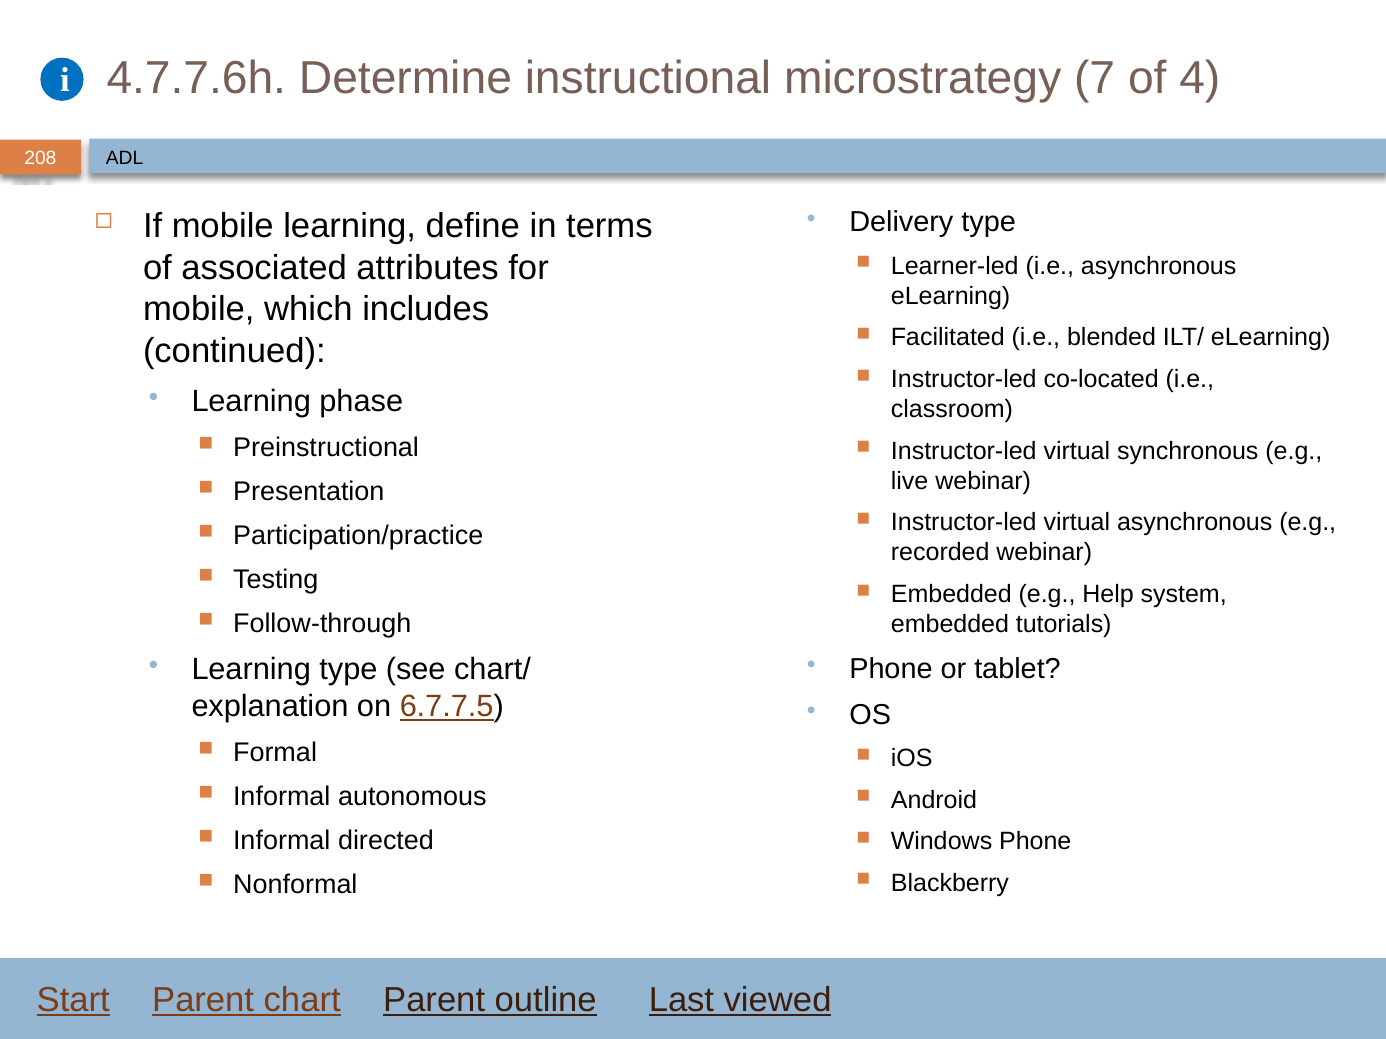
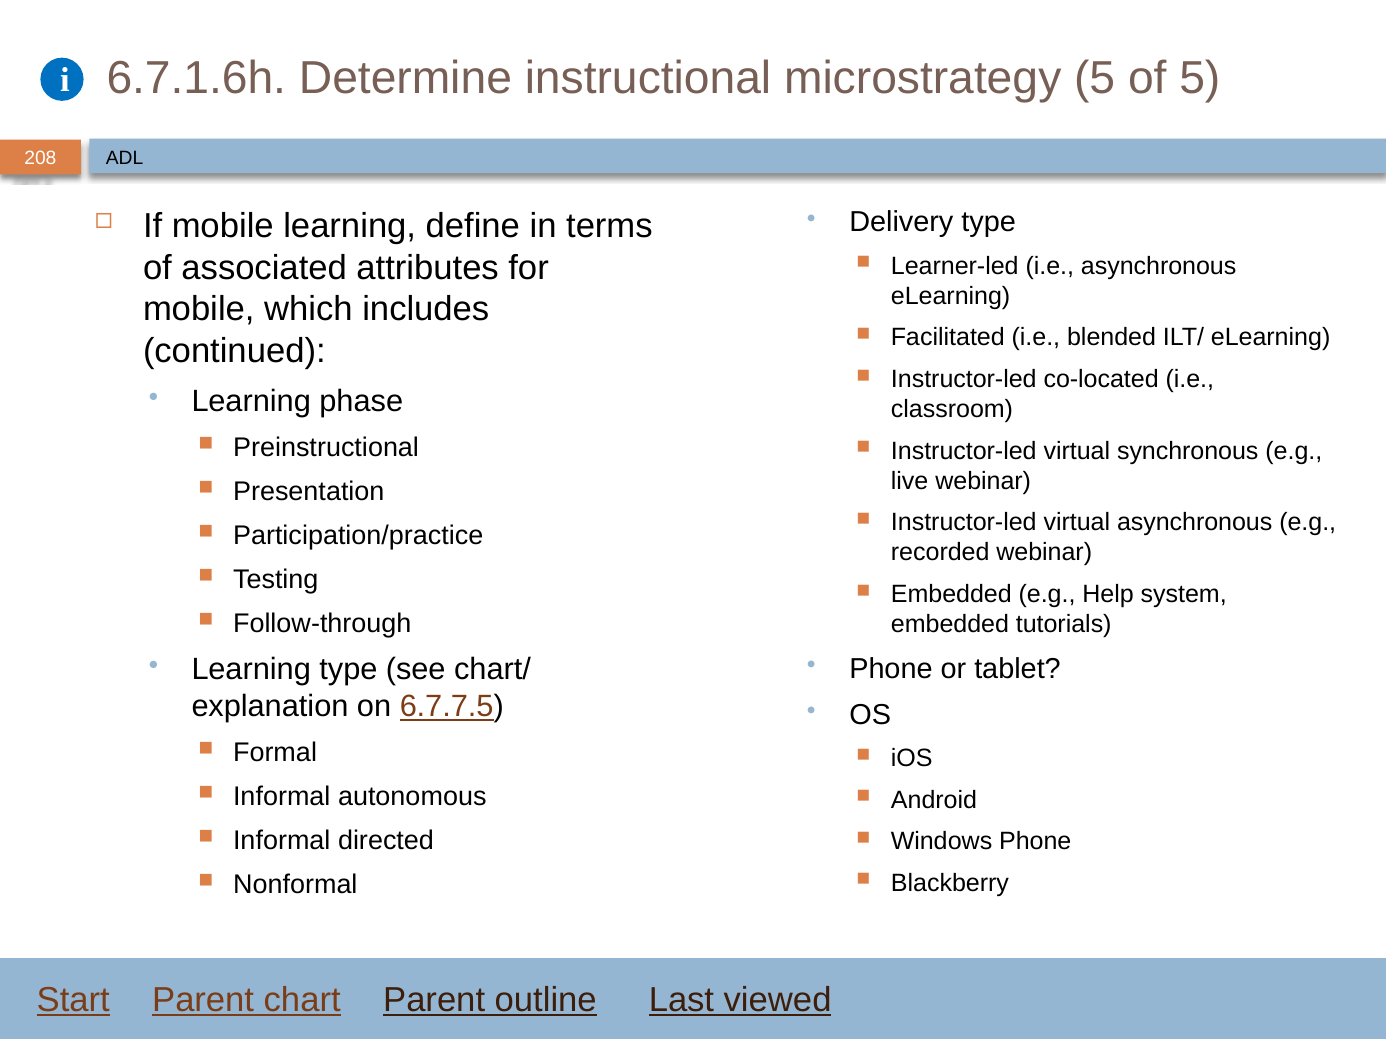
4.7.7.6h: 4.7.7.6h -> 6.7.1.6h (196, 78)
microstrategy 7: 7 -> 5 (1095, 78)
of 4: 4 -> 5 (1200, 78)
